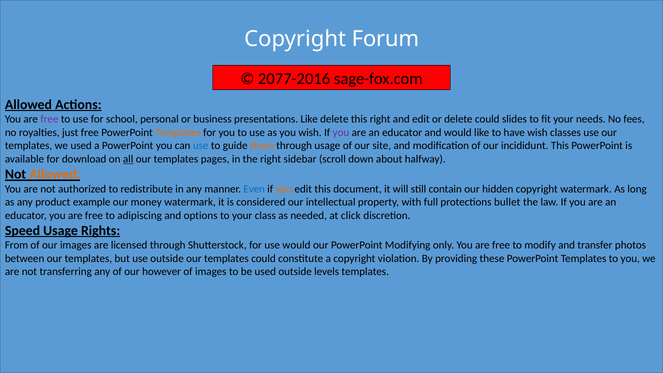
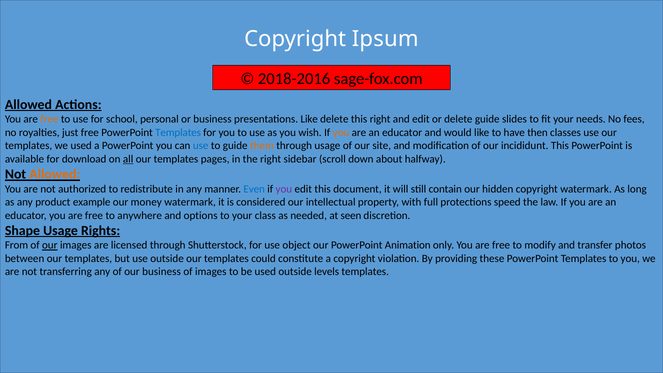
Forum: Forum -> Ipsum (385, 39)
2077-2016: 2077-2016 -> 2018-2016 (294, 79)
free colour: purple -> orange (49, 119)
delete could: could -> guide (487, 119)
Templates colour: orange -> blue (178, 133)
you colour: purple -> orange (341, 133)
have wish: wish -> then (537, 133)
you colour: orange -> purple (284, 189)
bullet: bullet -> speed (507, 202)
adipiscing: adipiscing -> anywhere (140, 215)
click: click -> seen (351, 215)
Speed: Speed -> Shape (22, 230)
our underline: none -> present (50, 245)
use would: would -> object (297, 245)
Modifying: Modifying -> Animation (408, 245)
our however: however -> business (162, 272)
